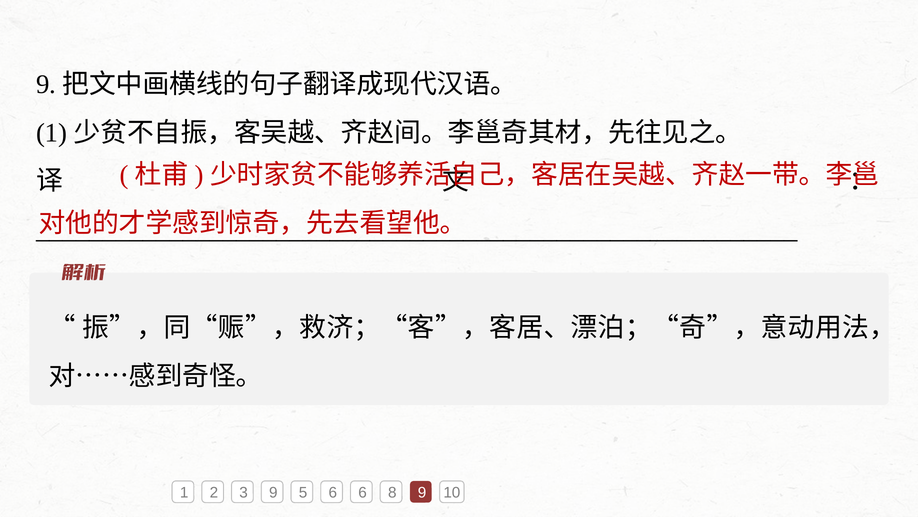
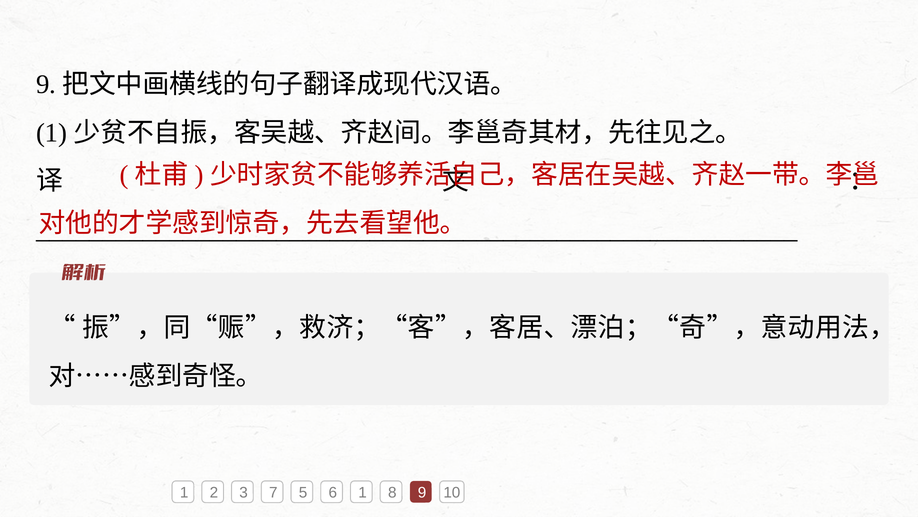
3 9: 9 -> 7 (273, 492)
6 6: 6 -> 1 (363, 492)
